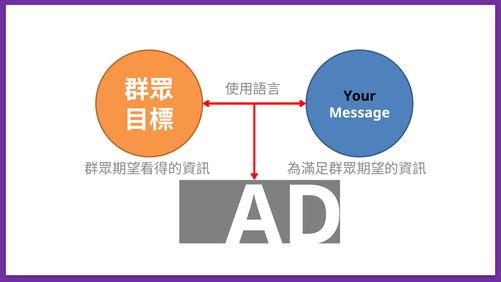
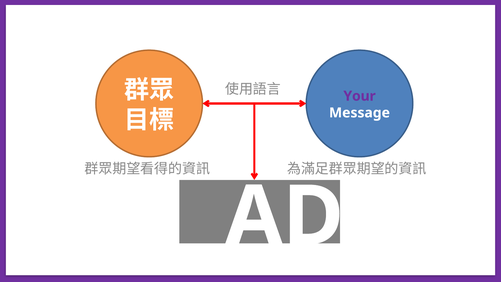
Your colour: black -> purple (360, 96)
